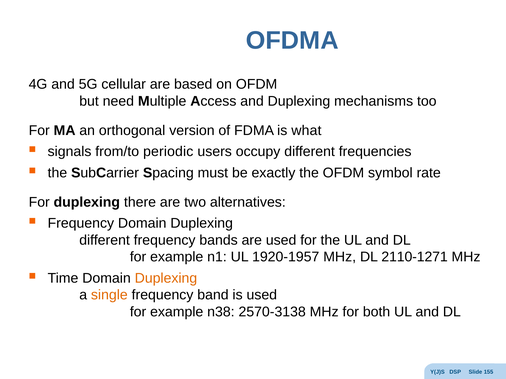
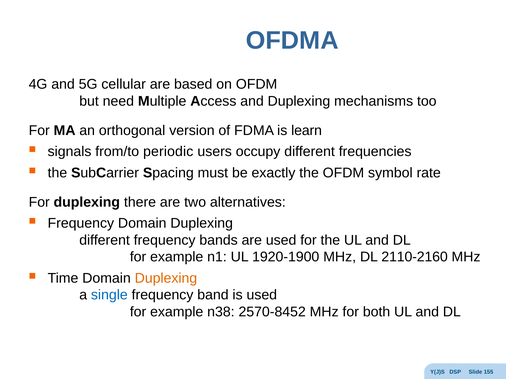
what: what -> learn (307, 131)
1920-1957: 1920-1957 -> 1920-1900 (286, 257)
2110-1271: 2110-1271 -> 2110-2160 (415, 257)
single colour: orange -> blue (109, 295)
2570-3138: 2570-3138 -> 2570-8452 (272, 312)
